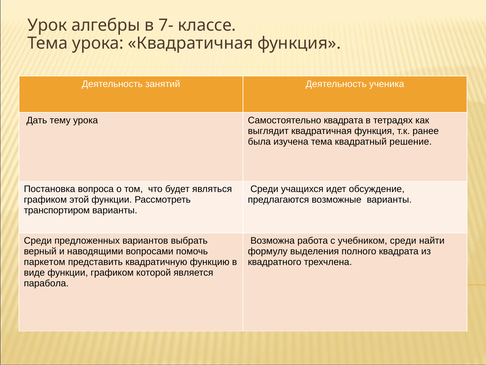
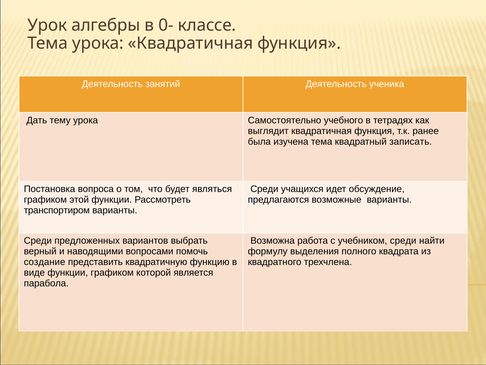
7-: 7- -> 0- (166, 25)
Самостоятельно квадрата: квадрата -> учебного (343, 120)
решение: решение -> записать (411, 141)
паркетом: паркетом -> создание (45, 262)
